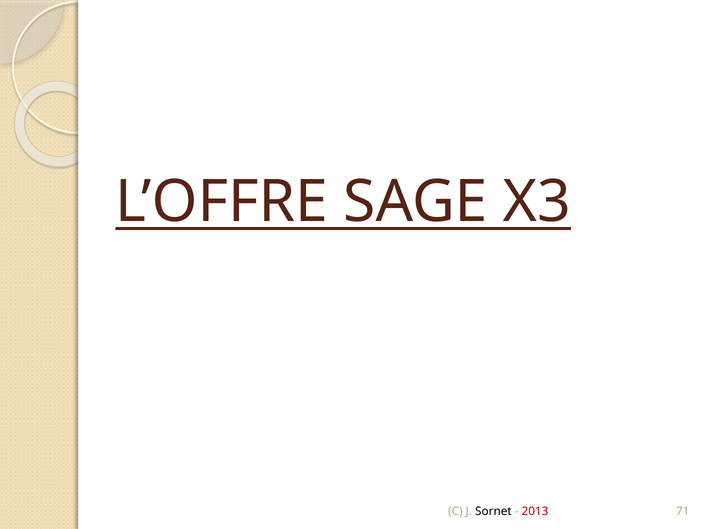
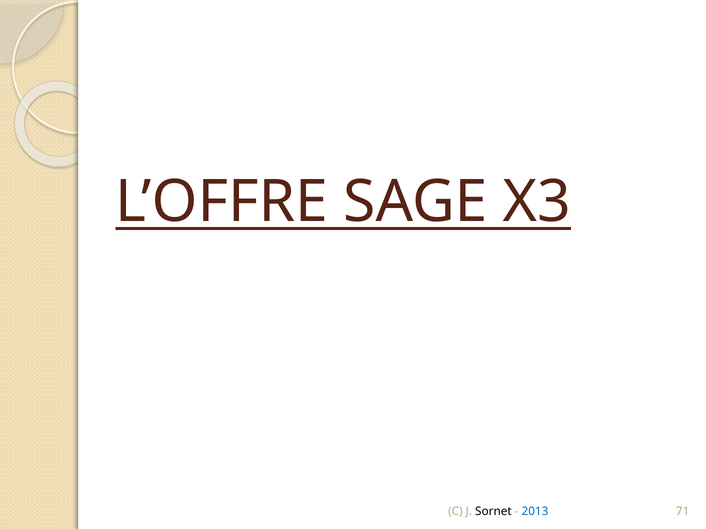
2013 colour: red -> blue (535, 512)
